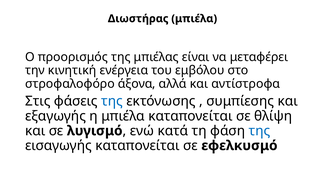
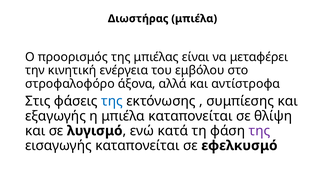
της colour: blue -> purple (259, 130)
